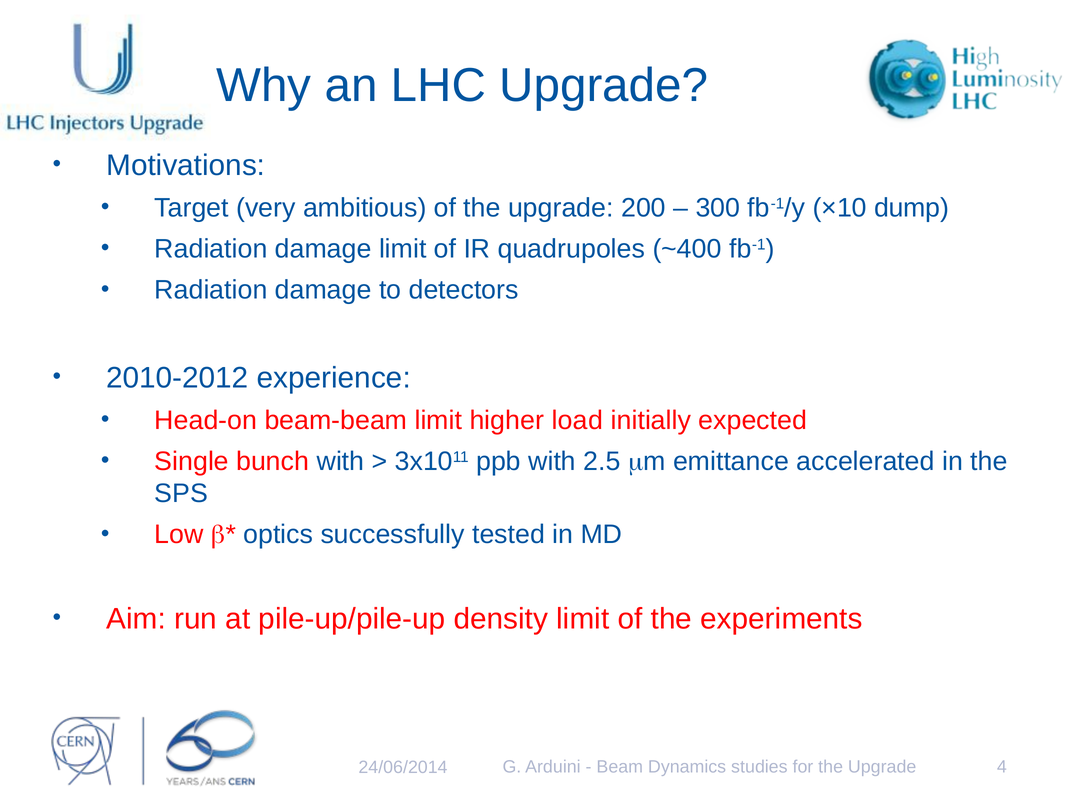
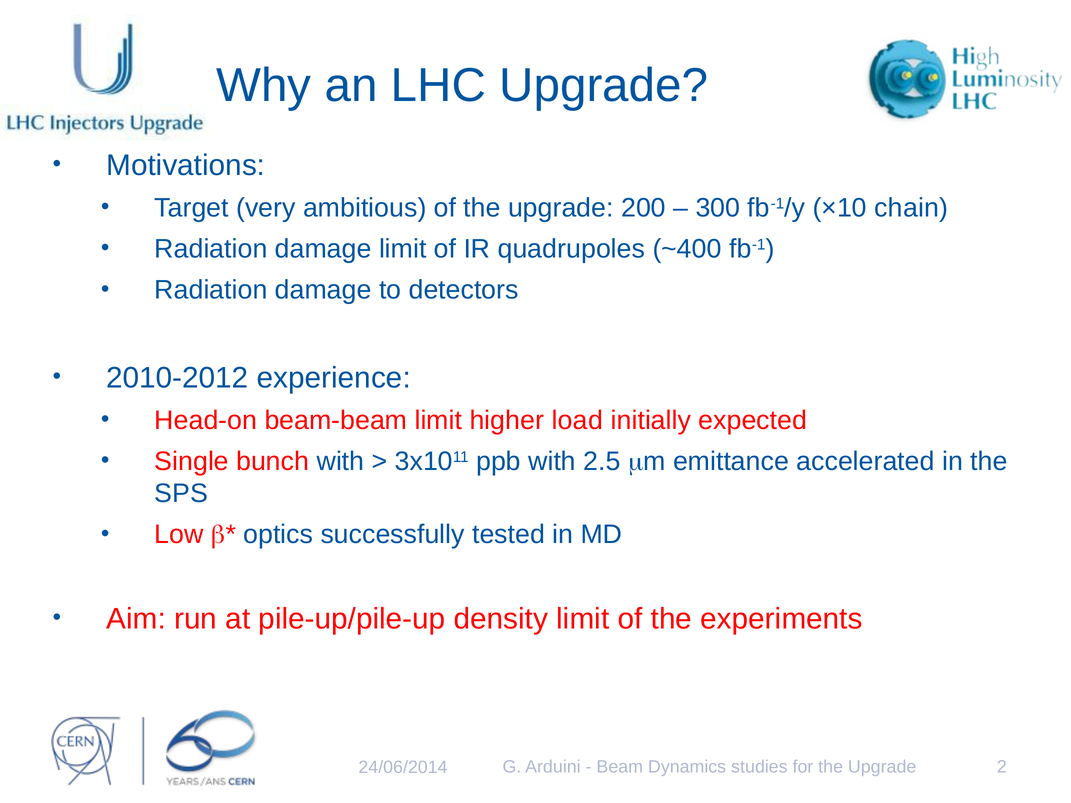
dump: dump -> chain (911, 208)
4: 4 -> 2 (1002, 767)
